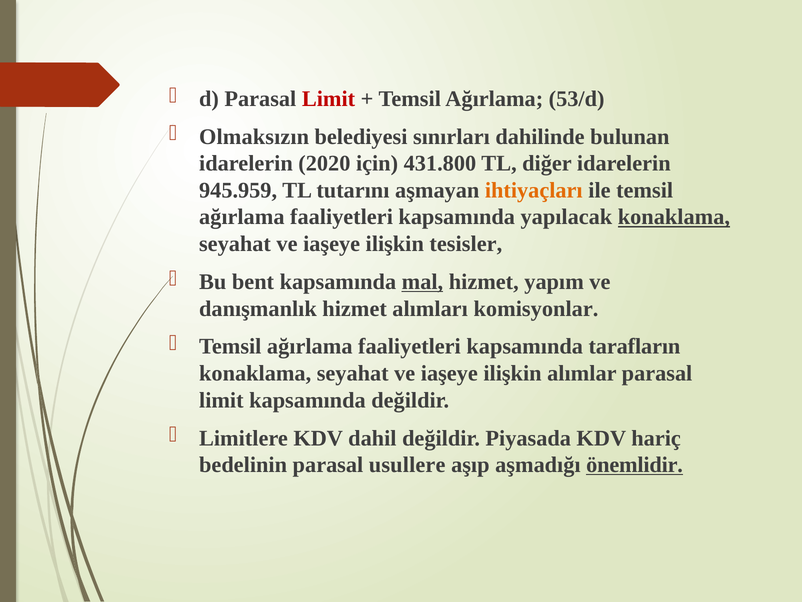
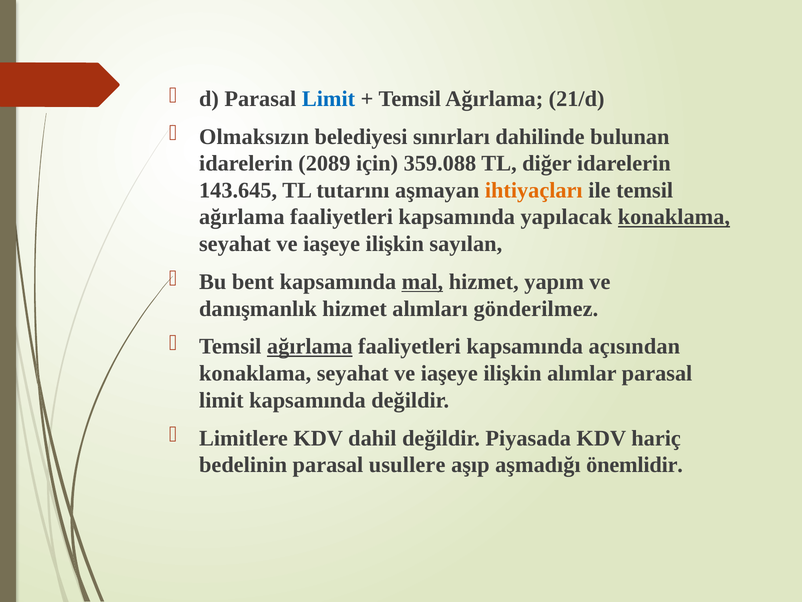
Limit colour: red -> blue (329, 99)
53/d: 53/d -> 21/d (577, 99)
2020: 2020 -> 2089 (324, 163)
431.800: 431.800 -> 359.088 (440, 163)
945.959: 945.959 -> 143.645 (238, 190)
tesisler: tesisler -> sayılan (466, 244)
komisyonlar: komisyonlar -> gönderilmez (536, 308)
ağırlama underline: none -> present (310, 346)
tarafların: tarafların -> açısından (634, 346)
önemlidir underline: present -> none (635, 465)
